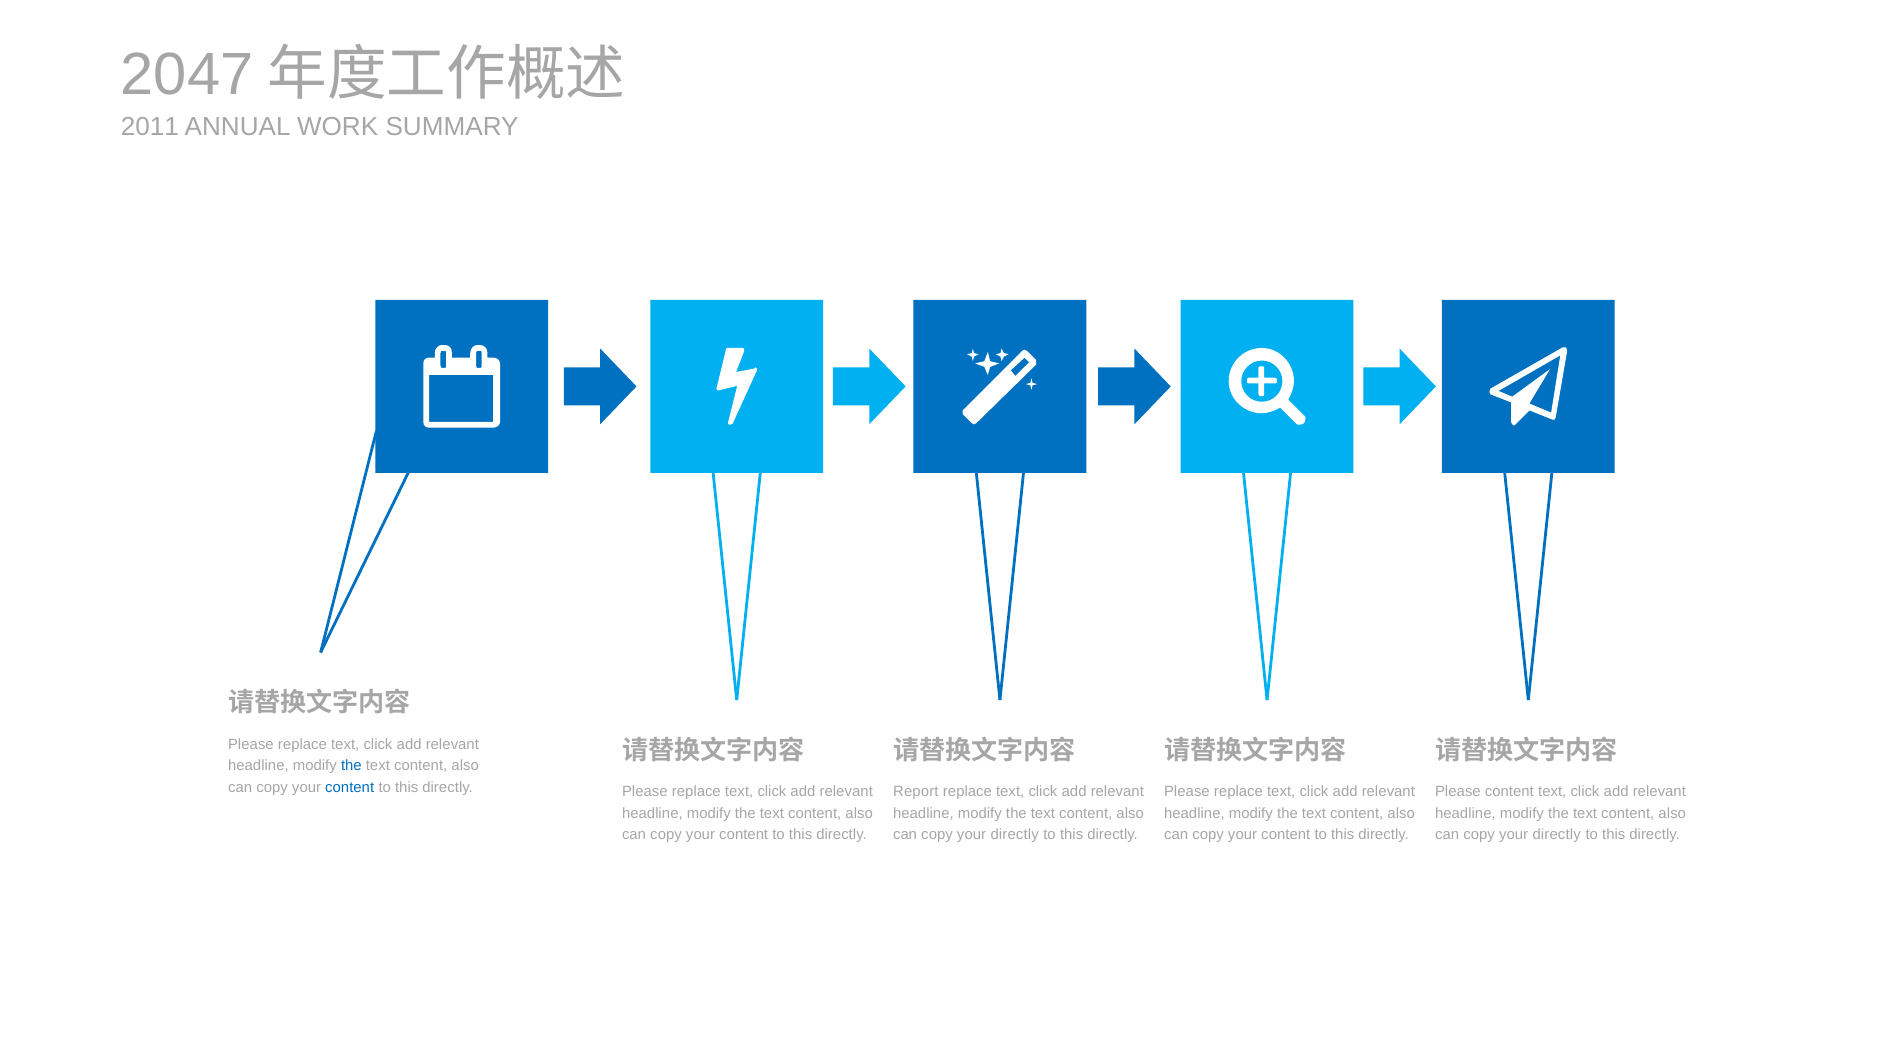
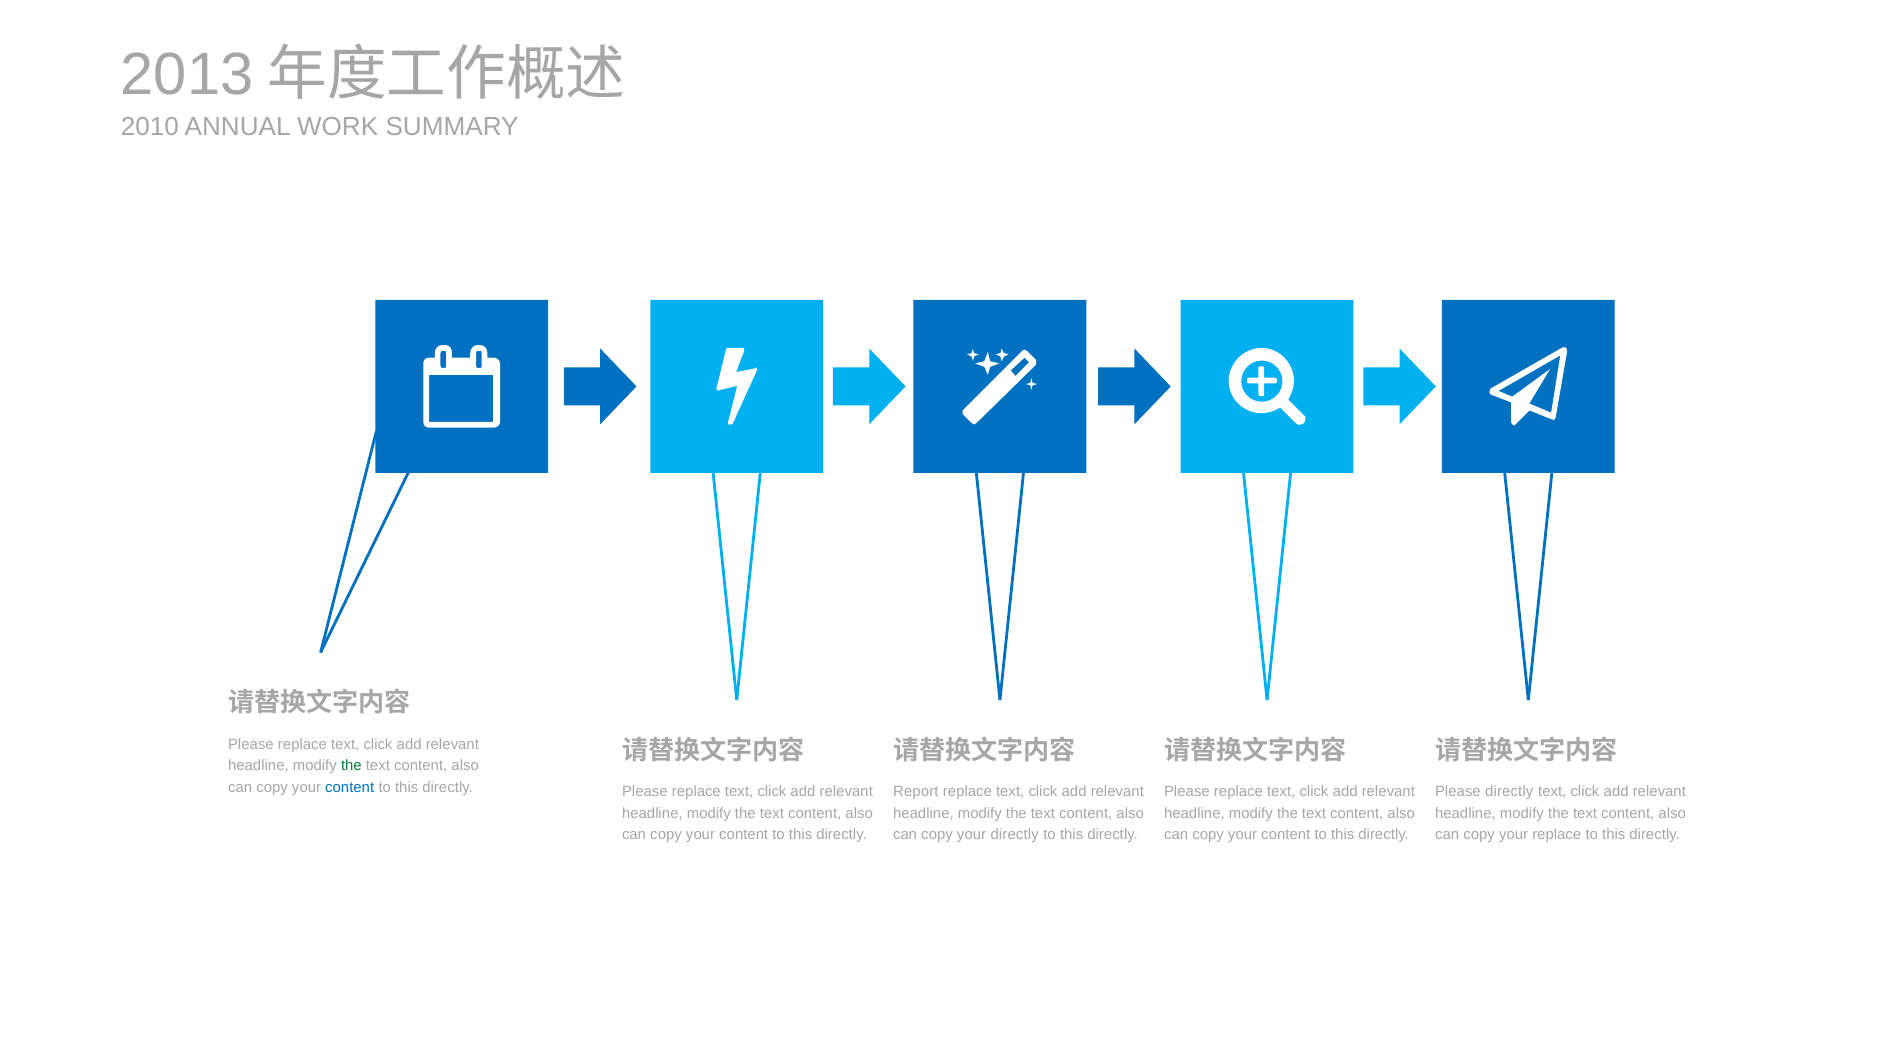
2047: 2047 -> 2013 (187, 74)
2011: 2011 -> 2010 (150, 127)
the colour: blue -> green (351, 766)
Please content: content -> directly (1509, 792)
directly: directly -> replace (1557, 835)
